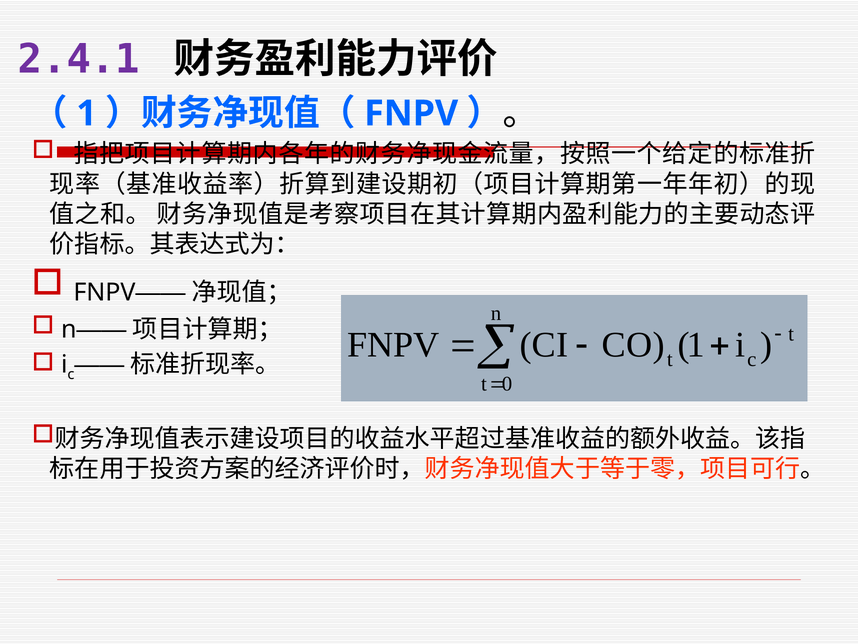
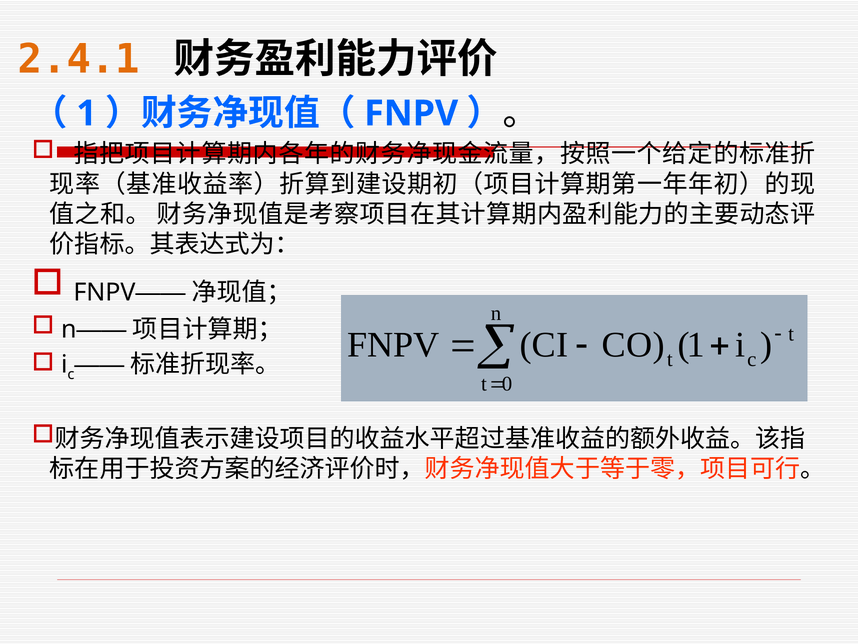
2.4.1 colour: purple -> orange (79, 59)
